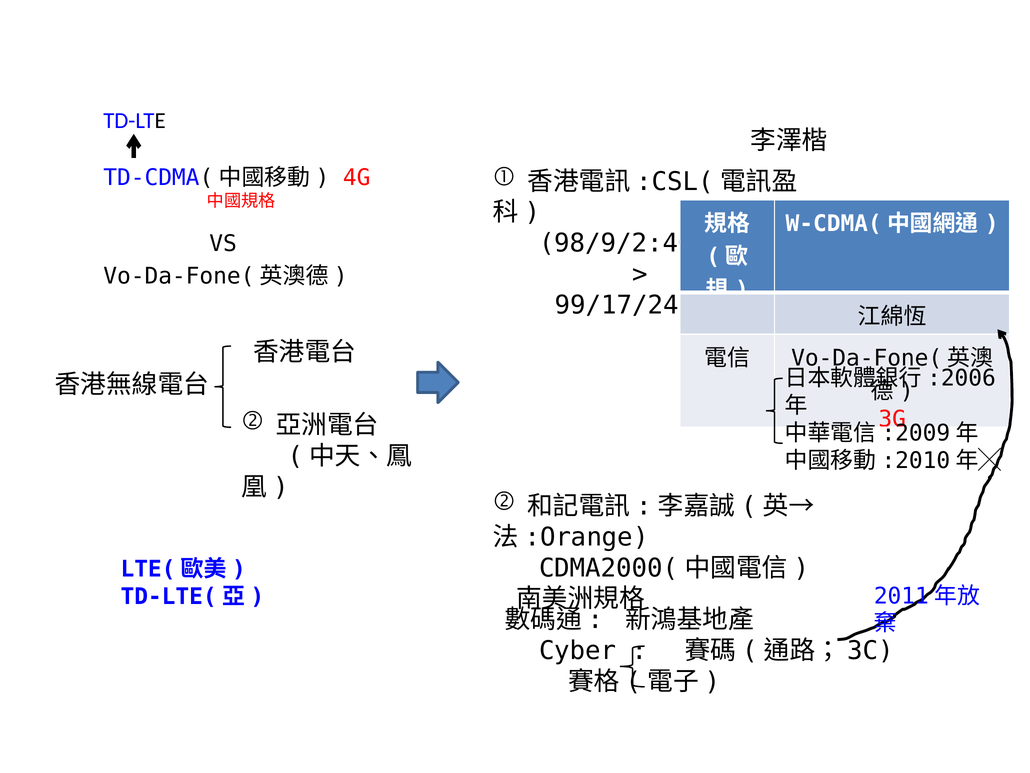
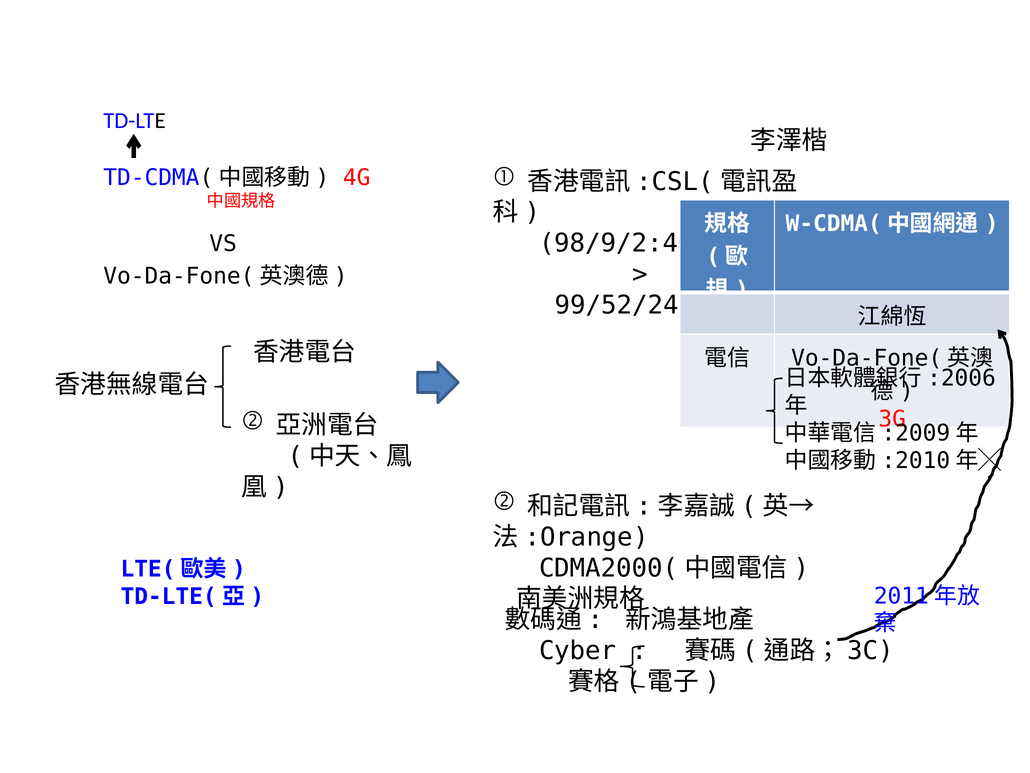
99/17/24: 99/17/24 -> 99/52/24 (617, 305)
